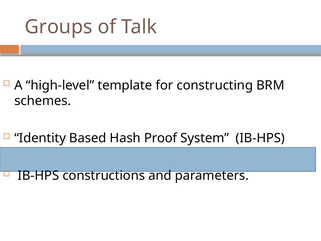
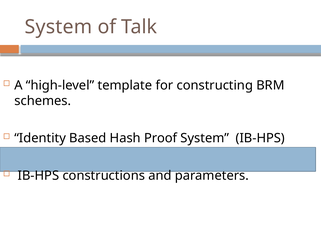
Groups: Groups -> System (58, 27)
